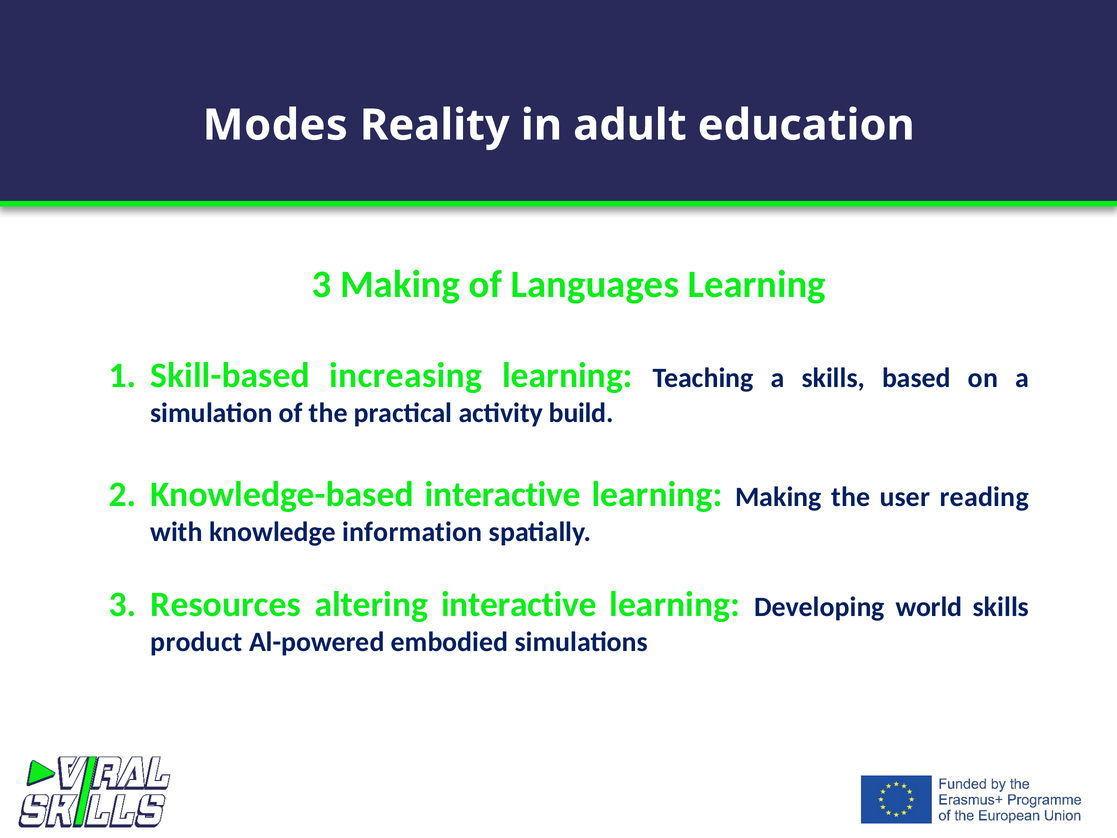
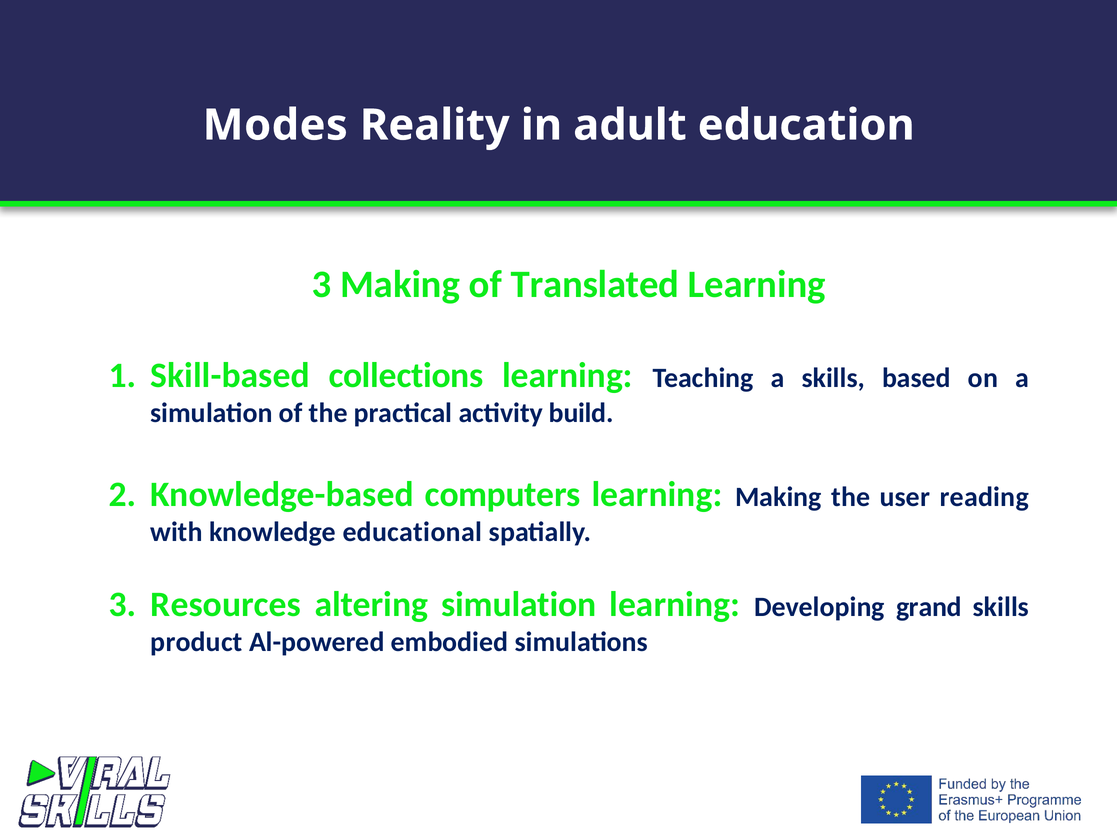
Languages: Languages -> Translated (595, 284)
increasing: increasing -> collections (406, 375)
Knowledge-based interactive: interactive -> computers (503, 494)
information: information -> educational (412, 532)
altering interactive: interactive -> simulation (519, 604)
world: world -> grand (929, 607)
